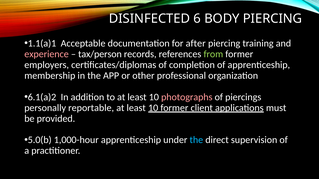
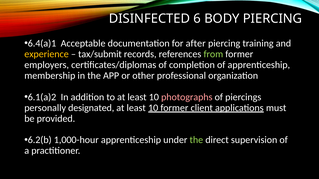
1.1(a)1: 1.1(a)1 -> 6.4(a)1 (42, 43)
experience colour: pink -> yellow (47, 54)
tax/person: tax/person -> tax/submit (100, 54)
reportable: reportable -> designated (91, 108)
5.0(b: 5.0(b -> 6.2(b (40, 140)
the colour: light blue -> light green (196, 140)
